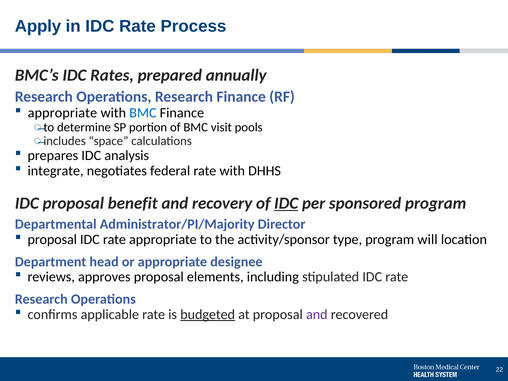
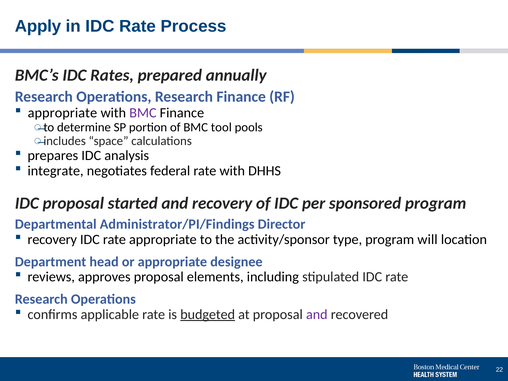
BMC colour: blue -> purple (143, 113)
visit: visit -> tool (221, 127)
benefit: benefit -> started (133, 203)
IDC underline: present -> none (286, 203)
Administrator/PI/Majority: Administrator/PI/Majority -> Administrator/PI/Findings (177, 224)
proposal: proposal -> recovery (52, 239)
